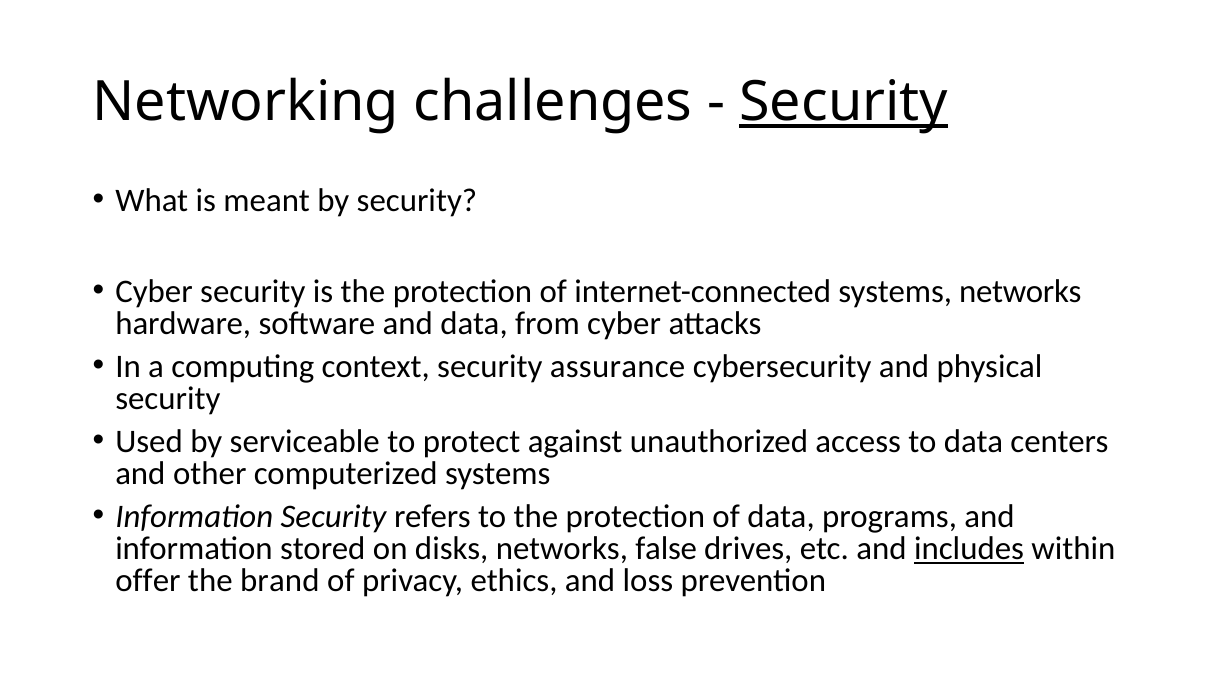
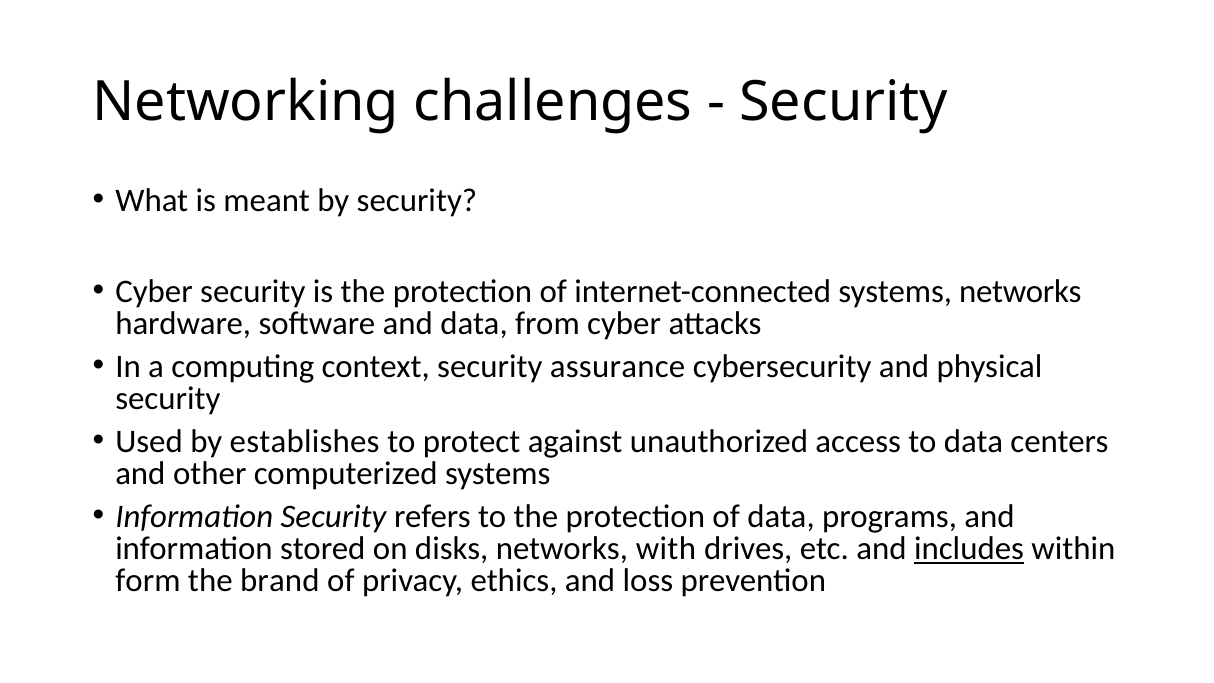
Security underline: present -> none (844, 102)
serviceable: serviceable -> establishes (305, 442)
false: false -> with (666, 549)
offer: offer -> form (148, 581)
